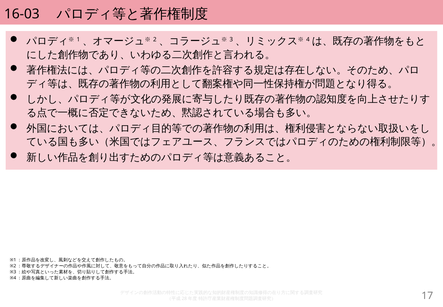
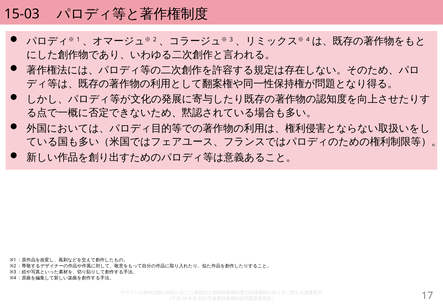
16-03: 16-03 -> 15-03 (22, 14)
